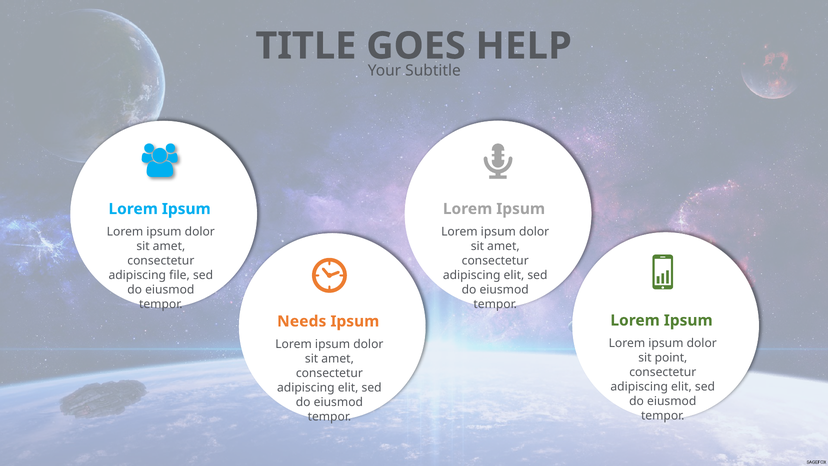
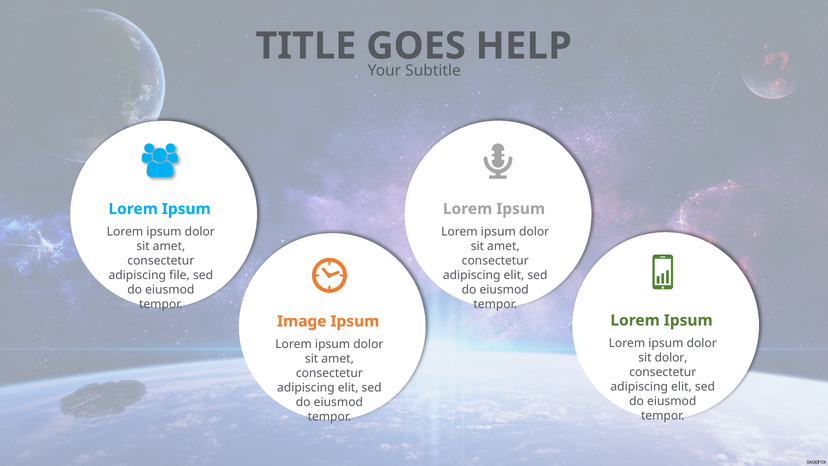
Needs: Needs -> Image (302, 321)
sit point: point -> dolor (671, 358)
